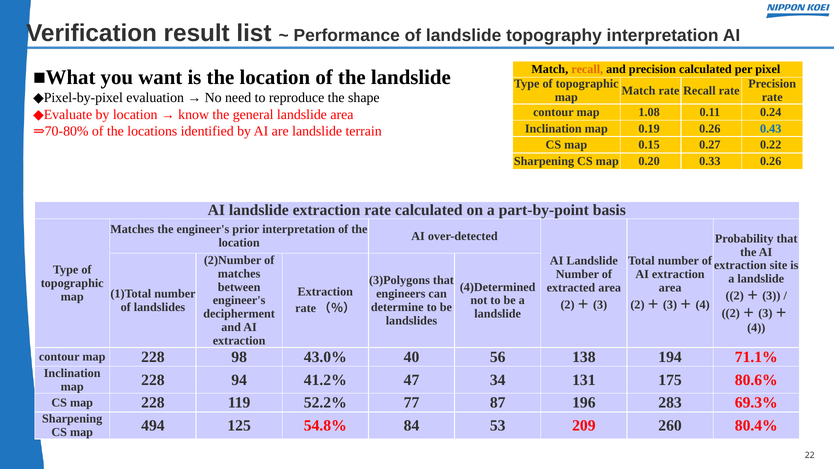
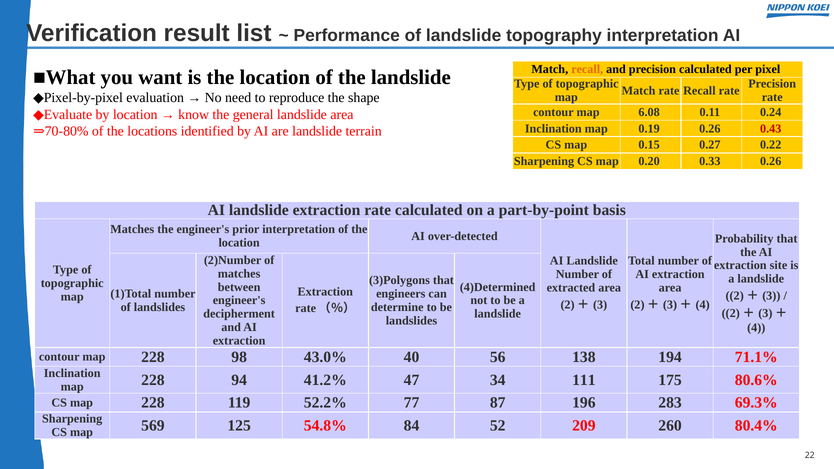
1.08: 1.08 -> 6.08 (649, 112)
0.43 colour: blue -> red (771, 129)
131: 131 -> 111 (584, 380)
494: 494 -> 569 (153, 426)
53: 53 -> 52 (498, 426)
